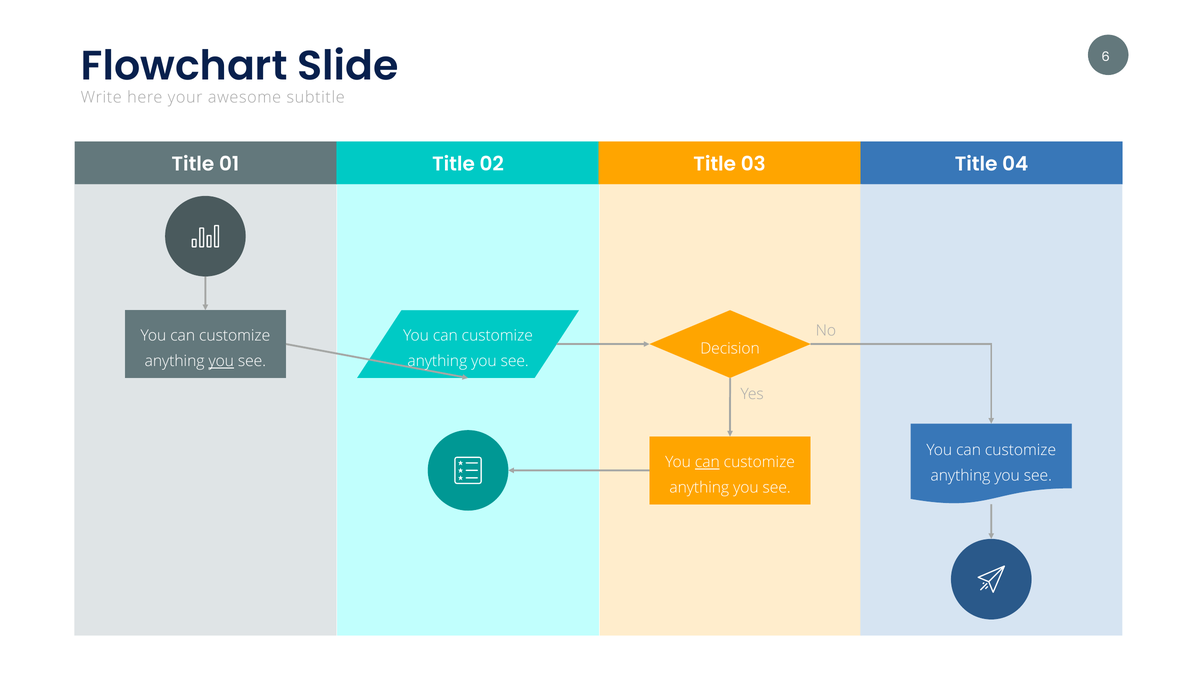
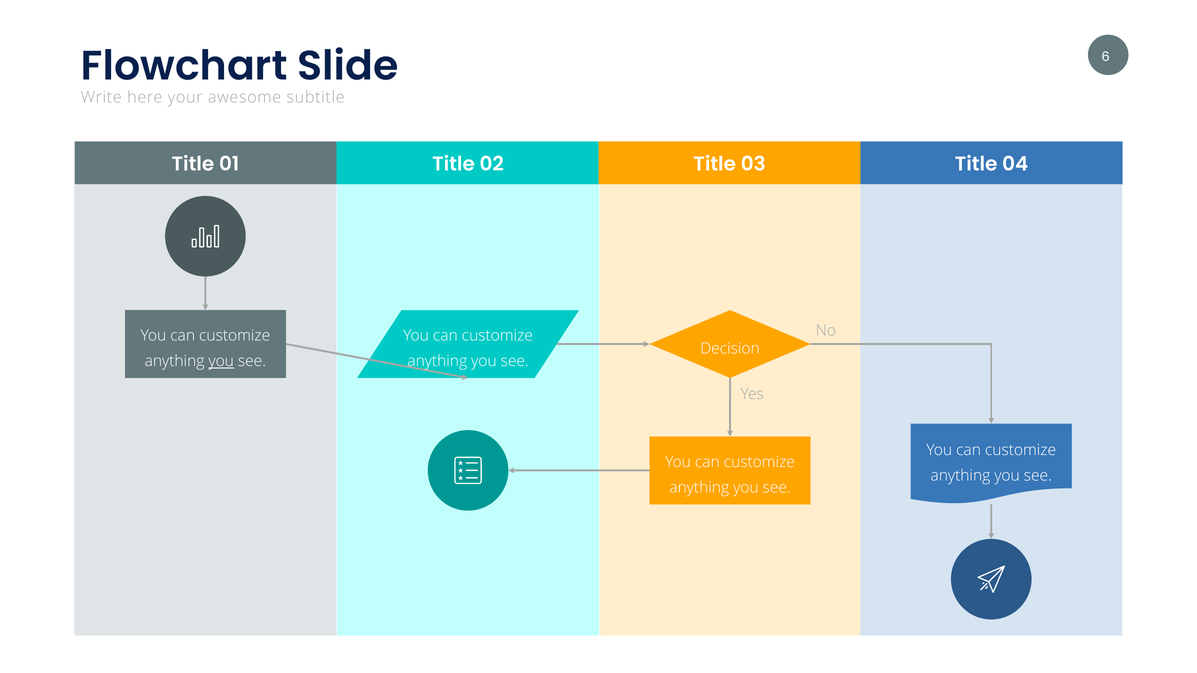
can underline: present -> none (707, 462)
